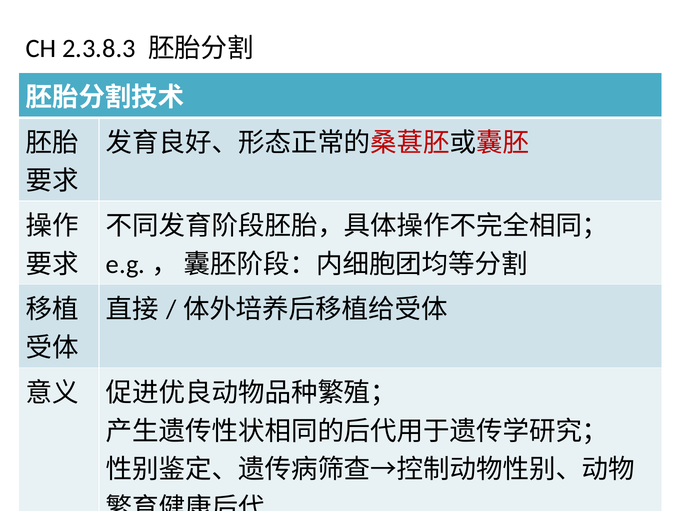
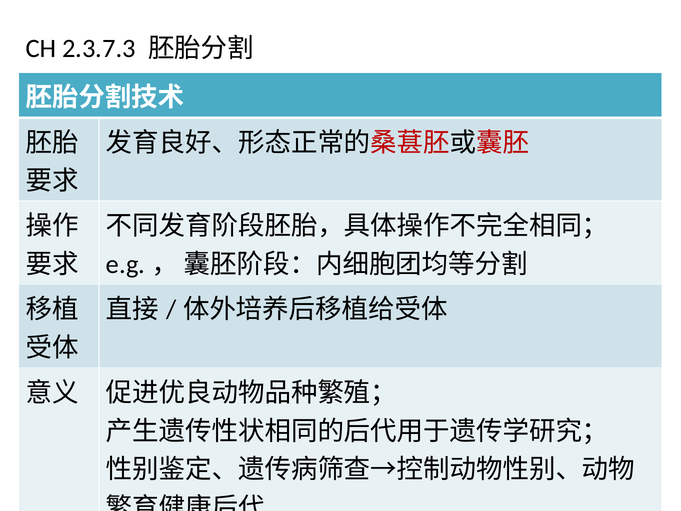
2.3.8.3: 2.3.8.3 -> 2.3.7.3 (99, 48)
